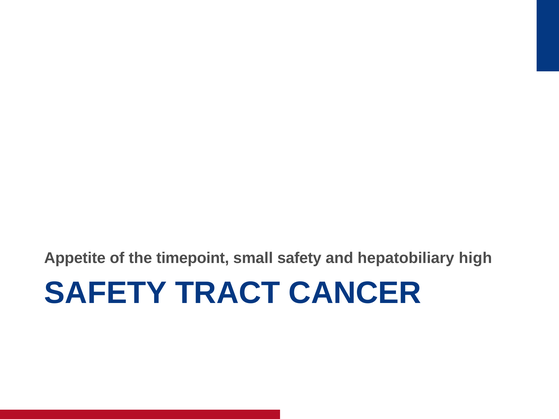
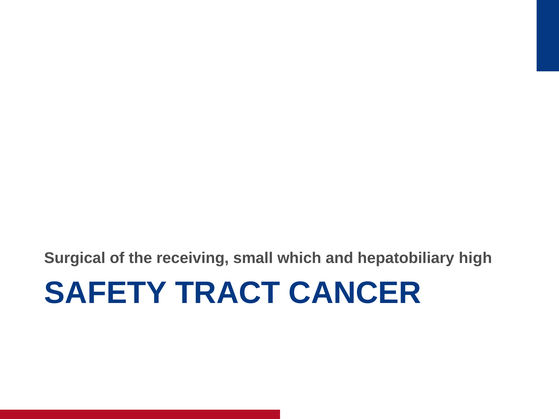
Appetite: Appetite -> Surgical (75, 258)
timepoint: timepoint -> receiving (193, 258)
small safety: safety -> which (299, 258)
